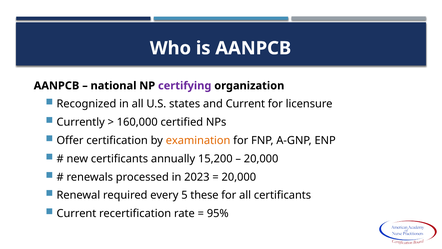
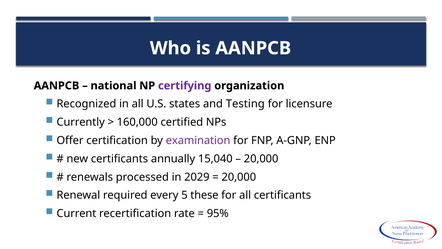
and Current: Current -> Testing (245, 104)
examination colour: orange -> purple (198, 140)
15,200: 15,200 -> 15,040 (215, 159)
2023: 2023 -> 2029 (197, 177)
